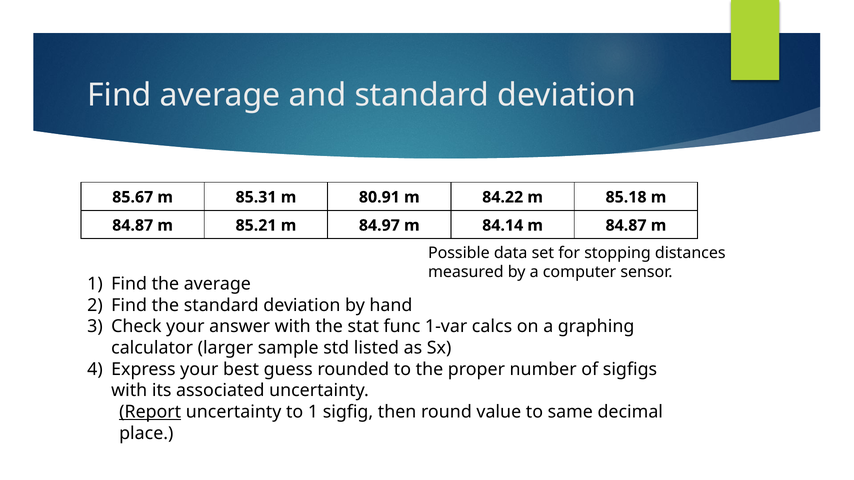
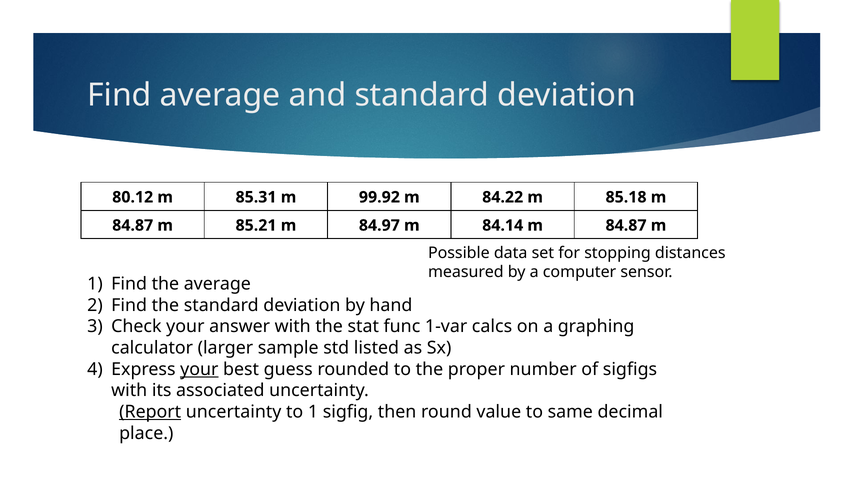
85.67: 85.67 -> 80.12 (133, 197)
80.91: 80.91 -> 99.92 (379, 197)
your underline: none -> present (199, 369)
